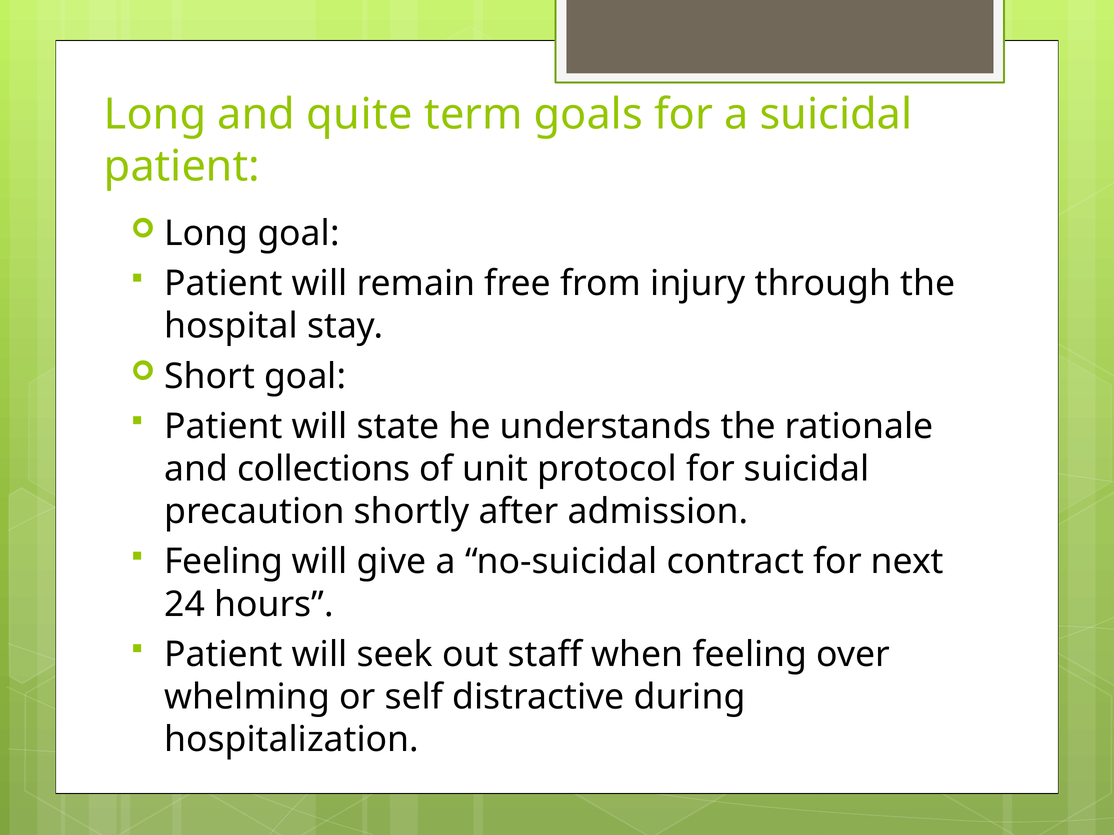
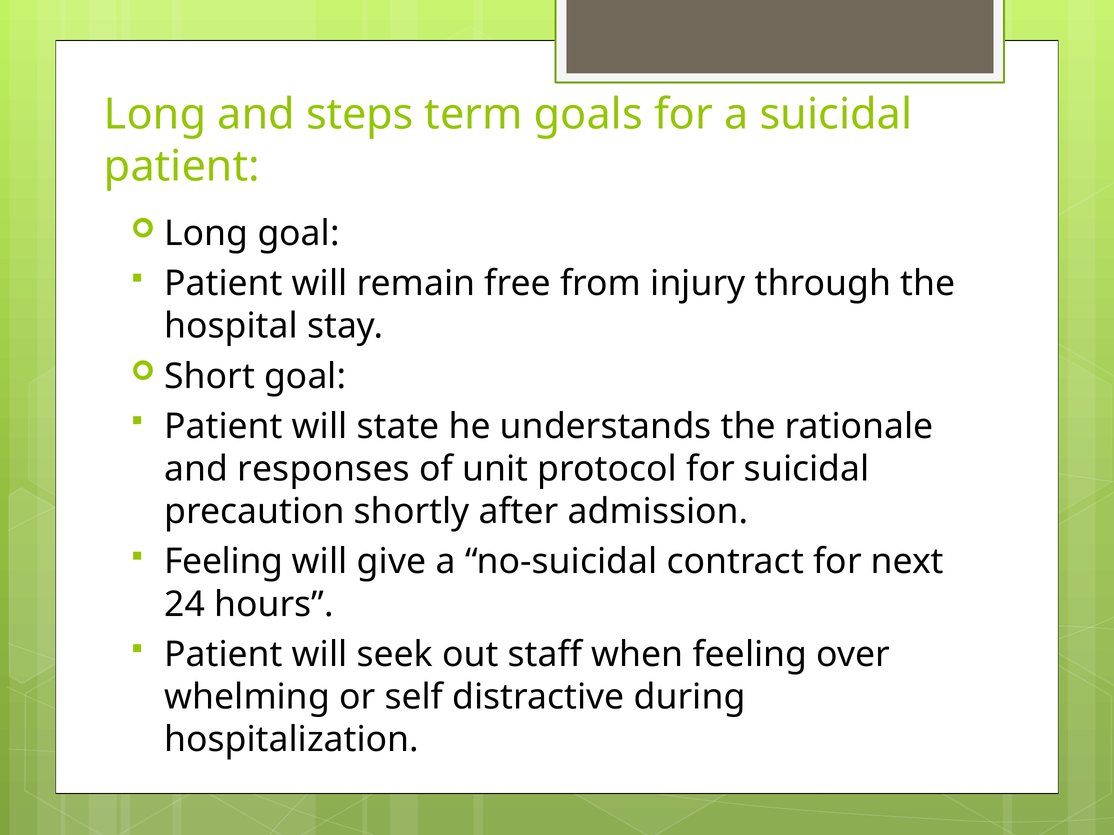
quite: quite -> steps (360, 115)
collections: collections -> responses (324, 469)
